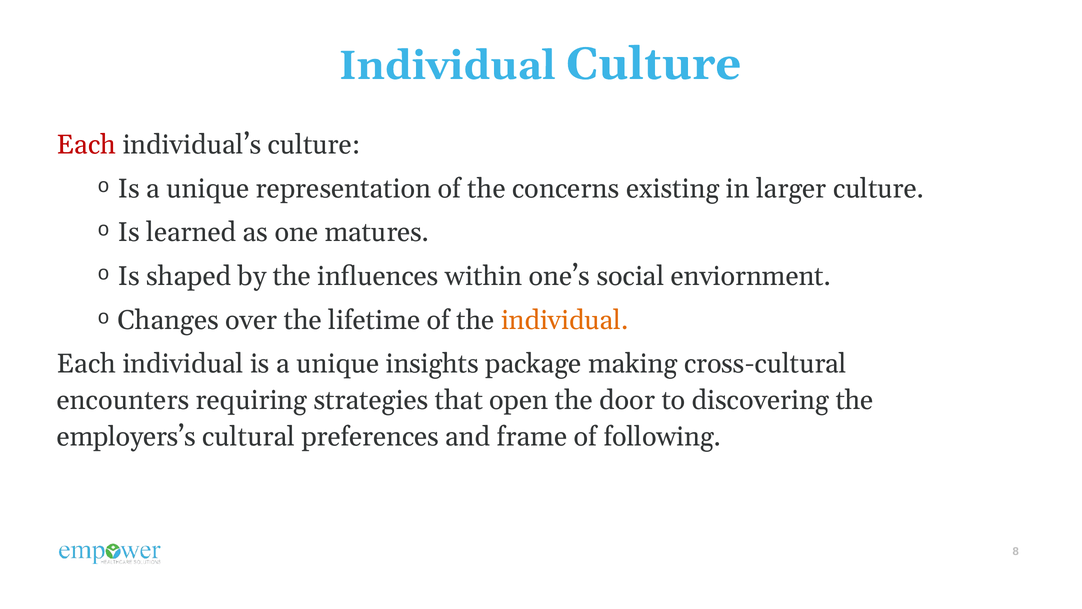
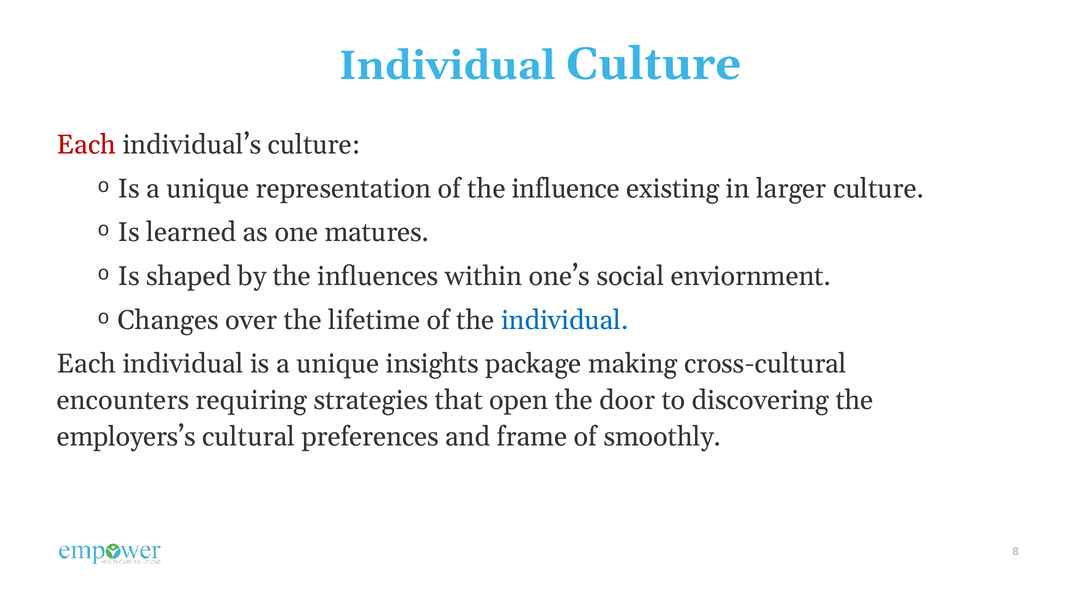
concerns: concerns -> influence (566, 189)
individual colour: orange -> blue (565, 320)
following: following -> smoothly (662, 437)
